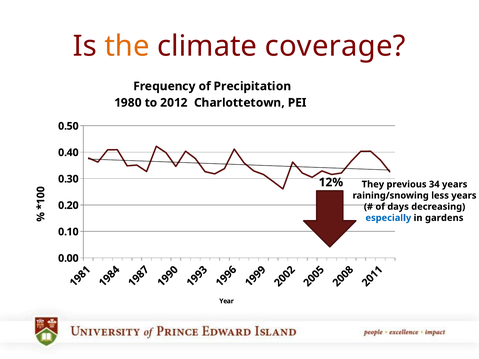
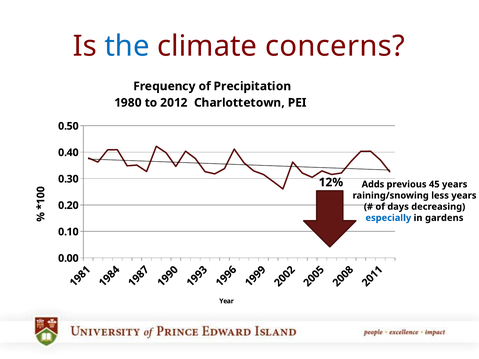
the colour: orange -> blue (127, 46)
coverage: coverage -> concerns (335, 46)
They: They -> Adds (373, 184)
34: 34 -> 45 (434, 184)
